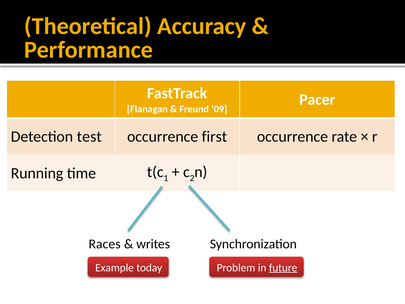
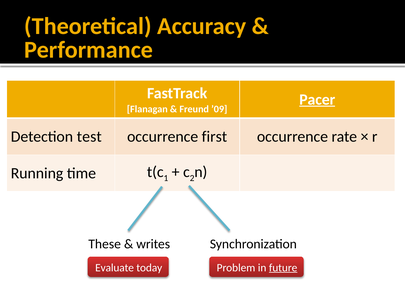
Pacer underline: none -> present (317, 99)
Races: Races -> These (105, 244)
Example: Example -> Evaluate (115, 267)
